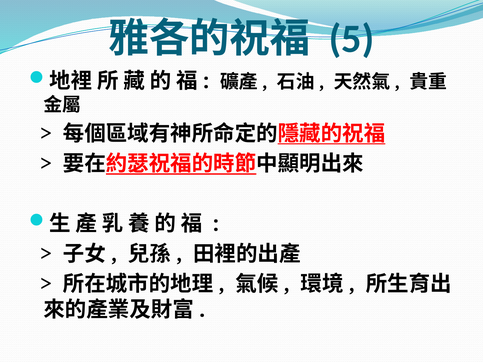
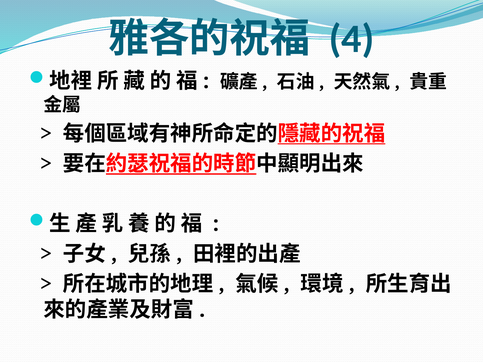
5: 5 -> 4 (352, 39)
